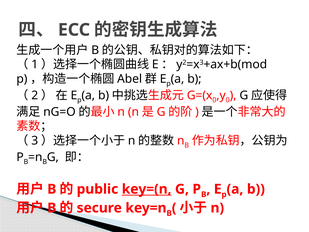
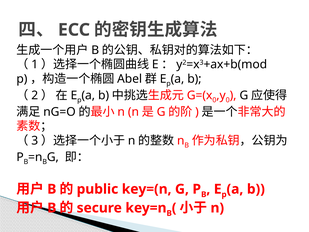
key=(n underline: present -> none (147, 189)
